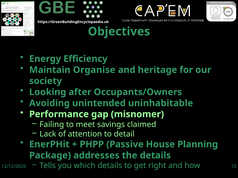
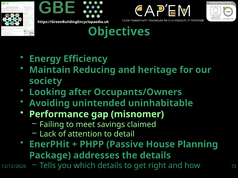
Organise: Organise -> Reducing (94, 70)
